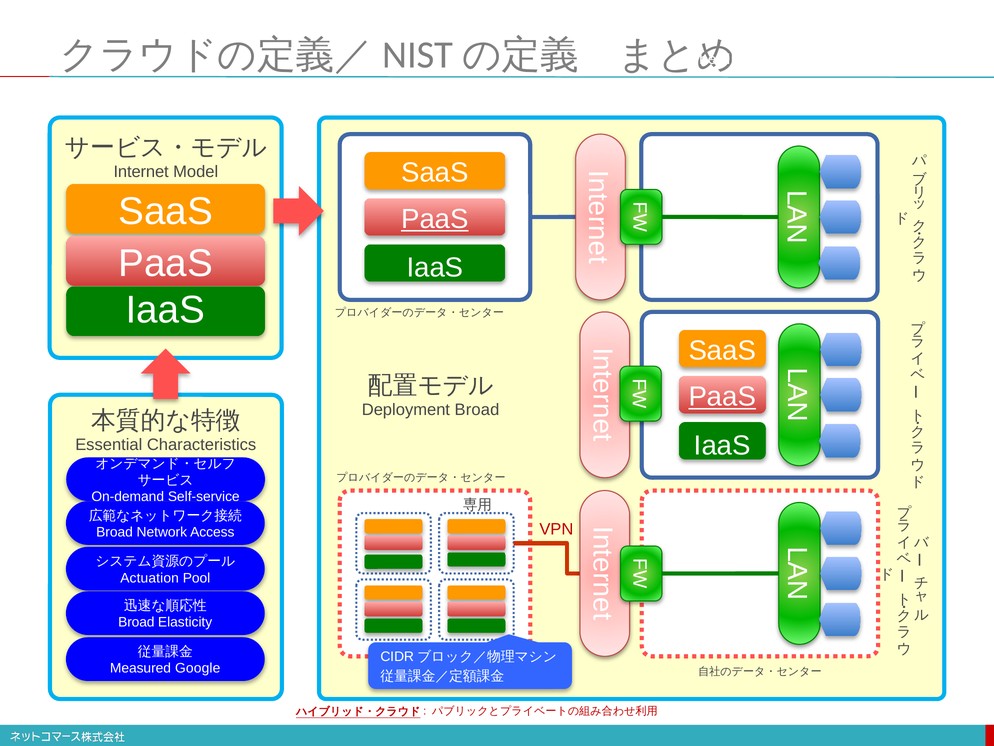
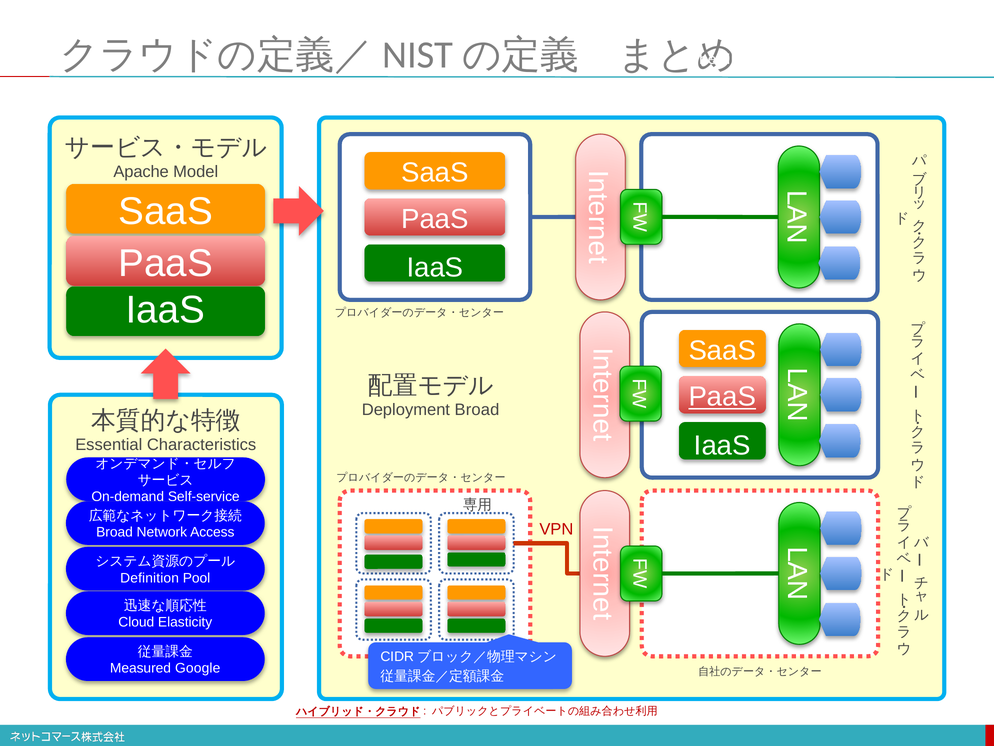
Internet: Internet -> Apache (141, 172)
PaaS underline: present -> none (435, 219)
Actuation: Actuation -> Definition (150, 578)
Broad: Broad -> Cloud (136, 622)
